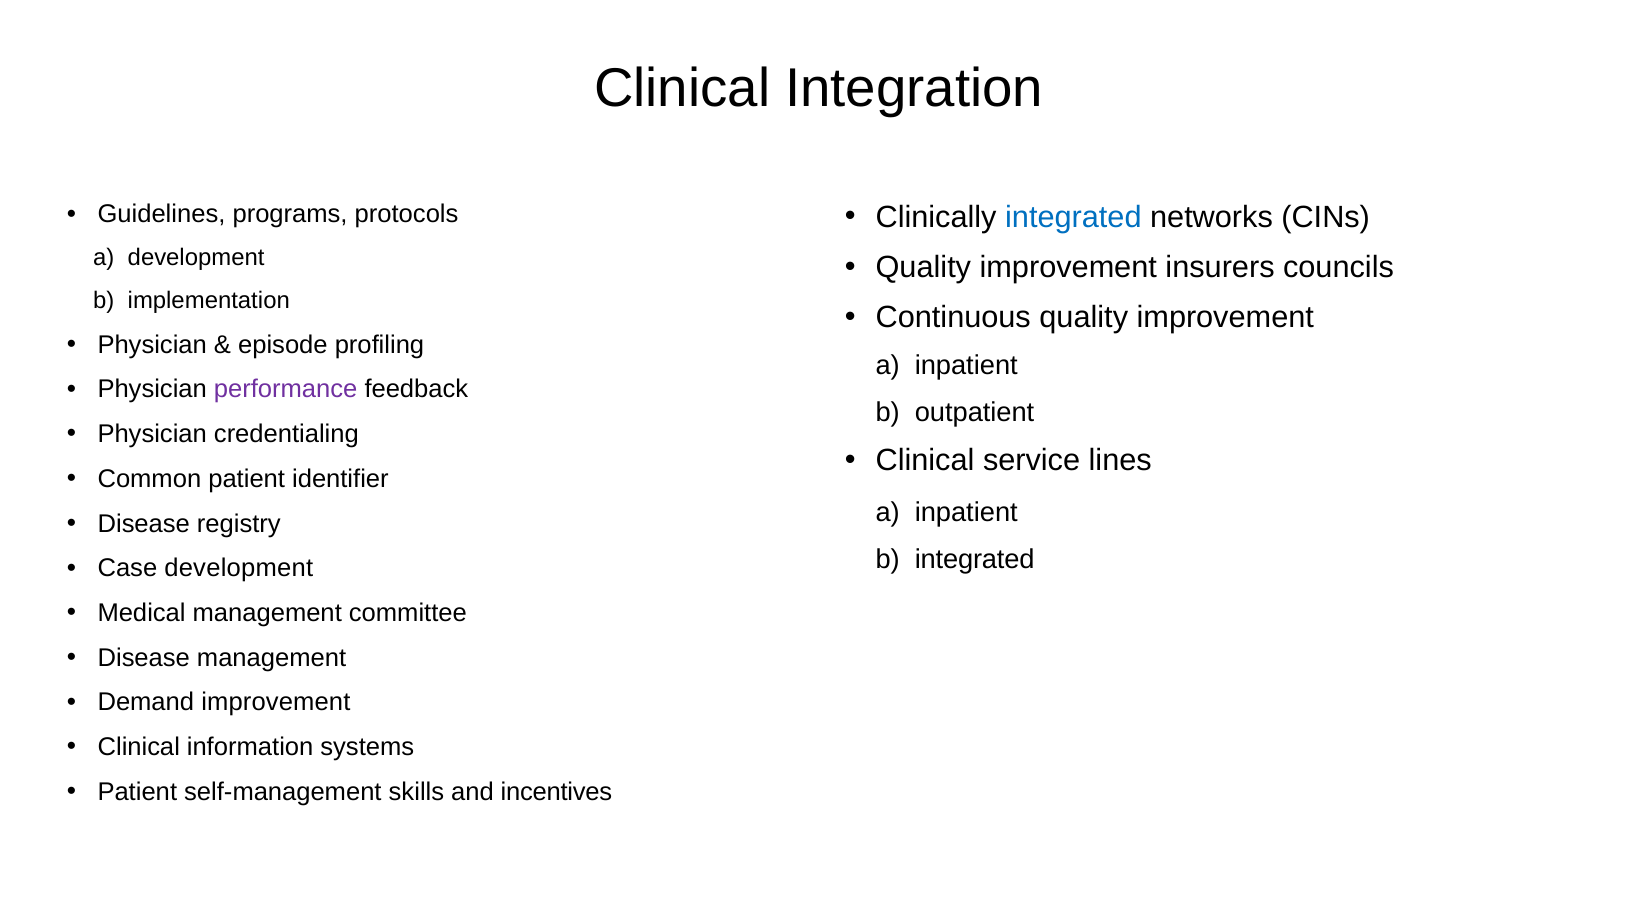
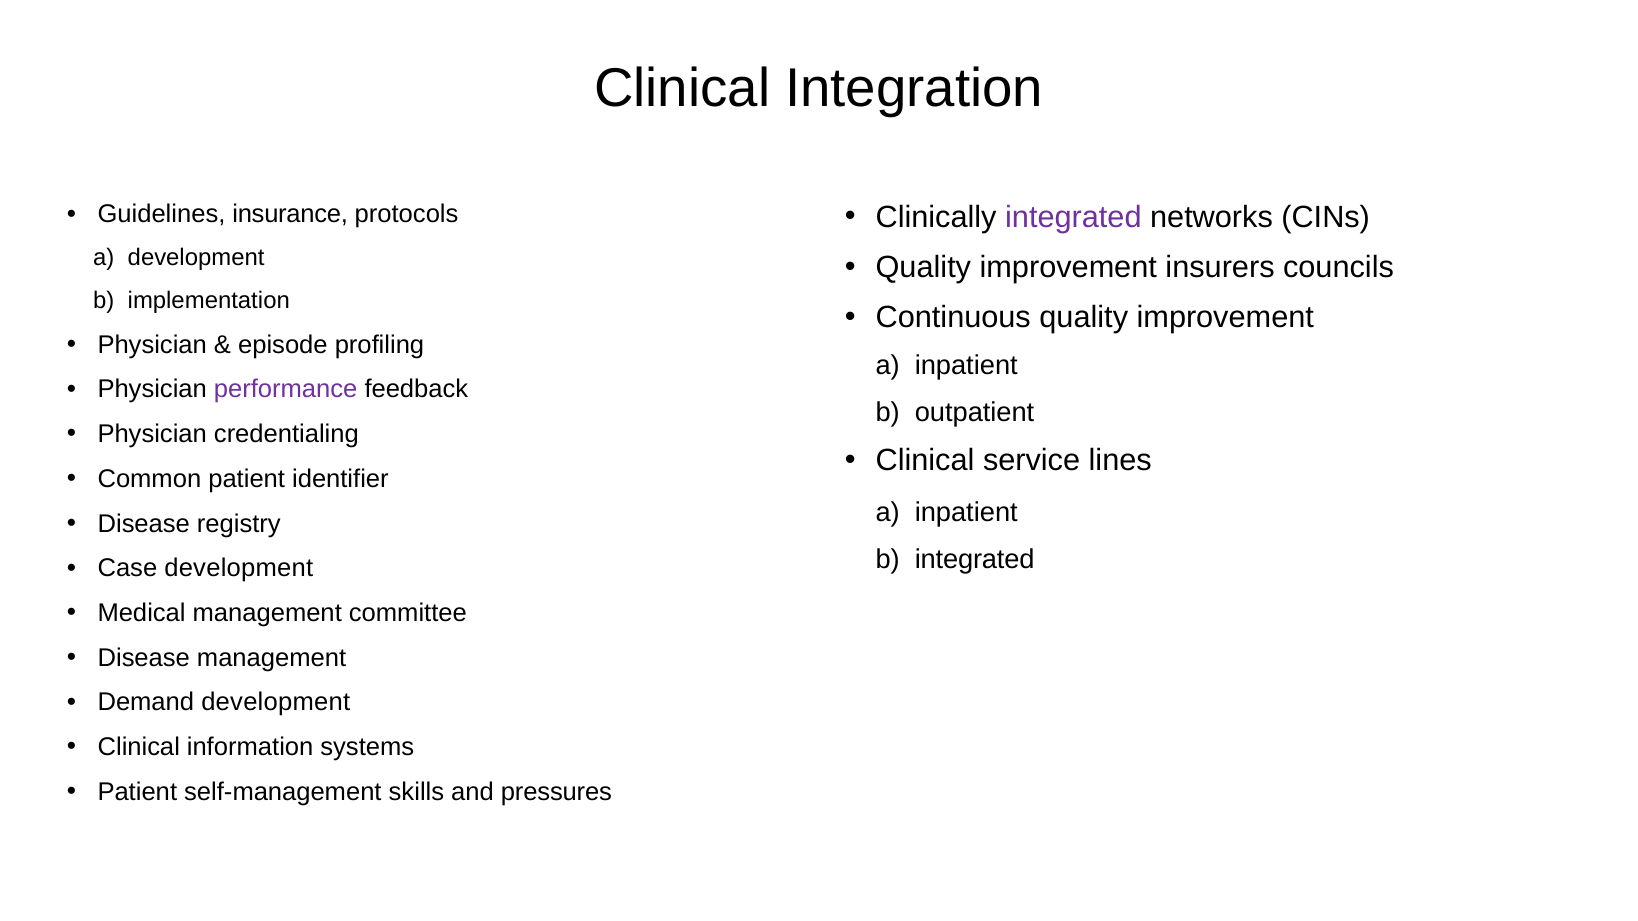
programs: programs -> insurance (290, 214)
integrated colour: blue -> purple (1073, 217)
Demand improvement: improvement -> development (276, 703)
incentives: incentives -> pressures (556, 792)
